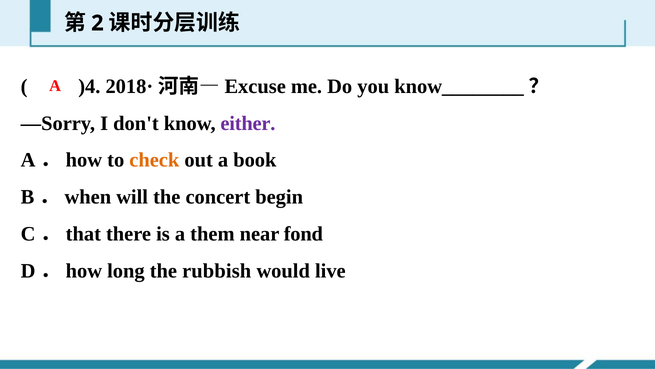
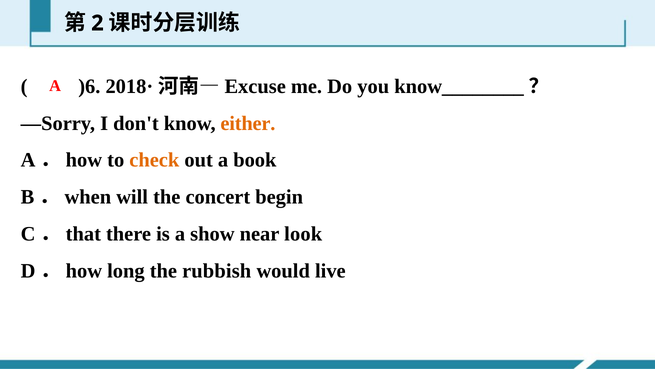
)4: )4 -> )6 (89, 86)
either colour: purple -> orange (248, 123)
them: them -> show (212, 234)
fond: fond -> look (303, 234)
